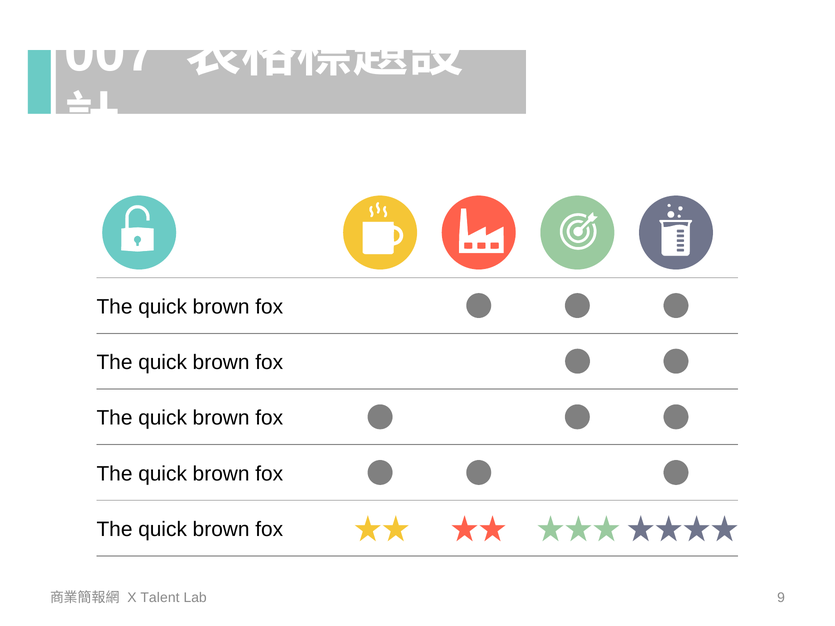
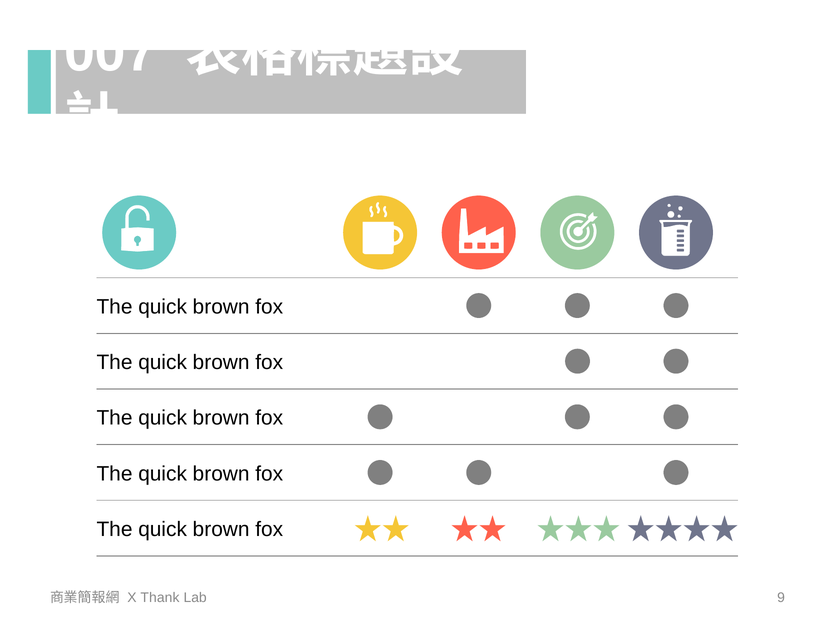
Talent: Talent -> Thank (160, 598)
